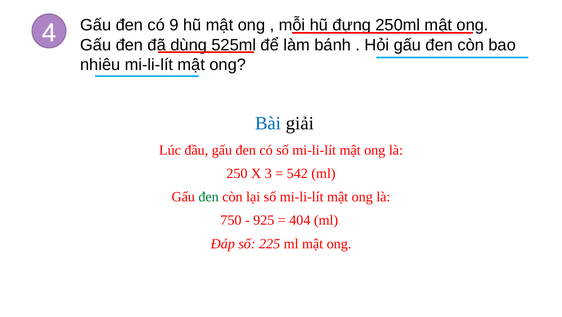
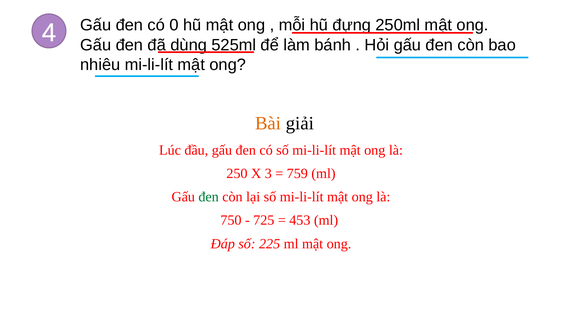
9: 9 -> 0 (174, 25)
Bài colour: blue -> orange (268, 123)
542: 542 -> 759 (297, 174)
925: 925 -> 725 (264, 220)
404: 404 -> 453 (300, 220)
